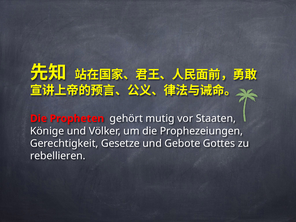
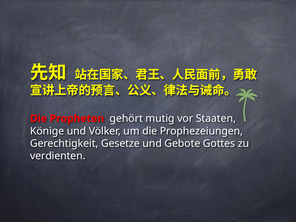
rebellieren: rebellieren -> verdienten (58, 156)
